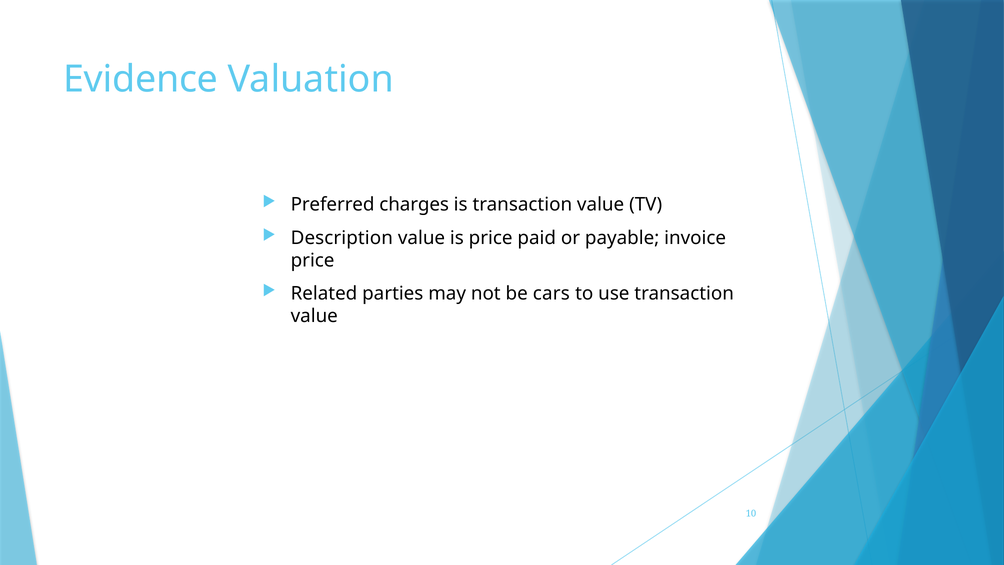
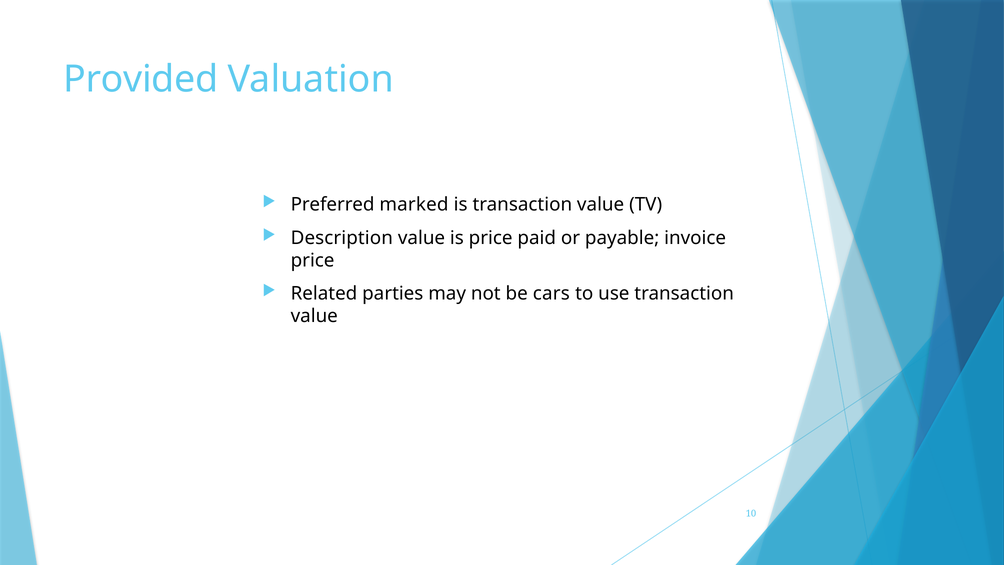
Evidence: Evidence -> Provided (141, 79)
charges: charges -> marked (414, 205)
